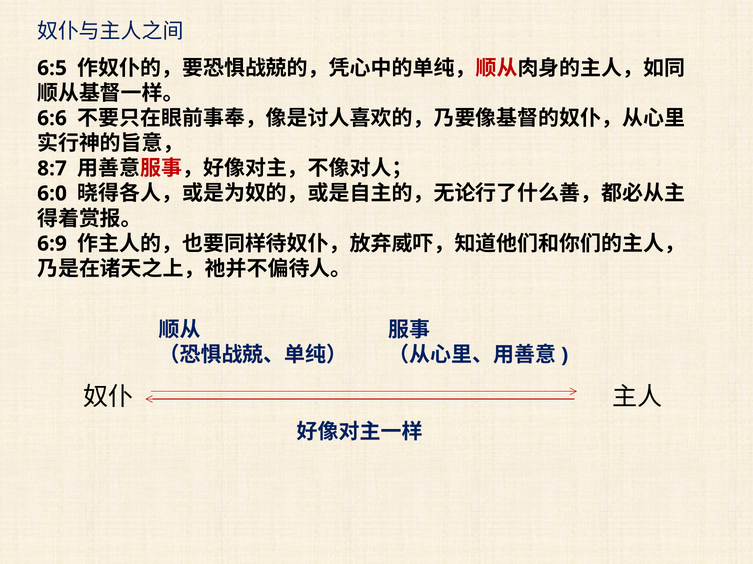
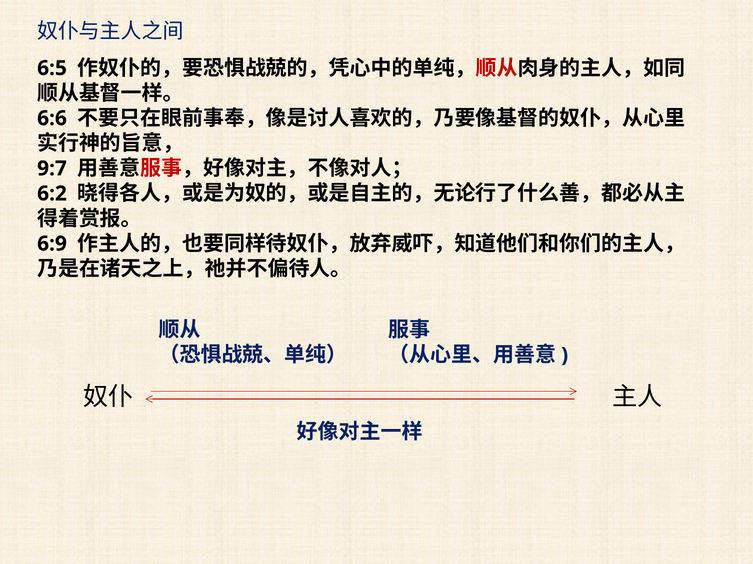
8:7: 8:7 -> 9:7 (52, 169)
6:0: 6:0 -> 6:2 (52, 194)
